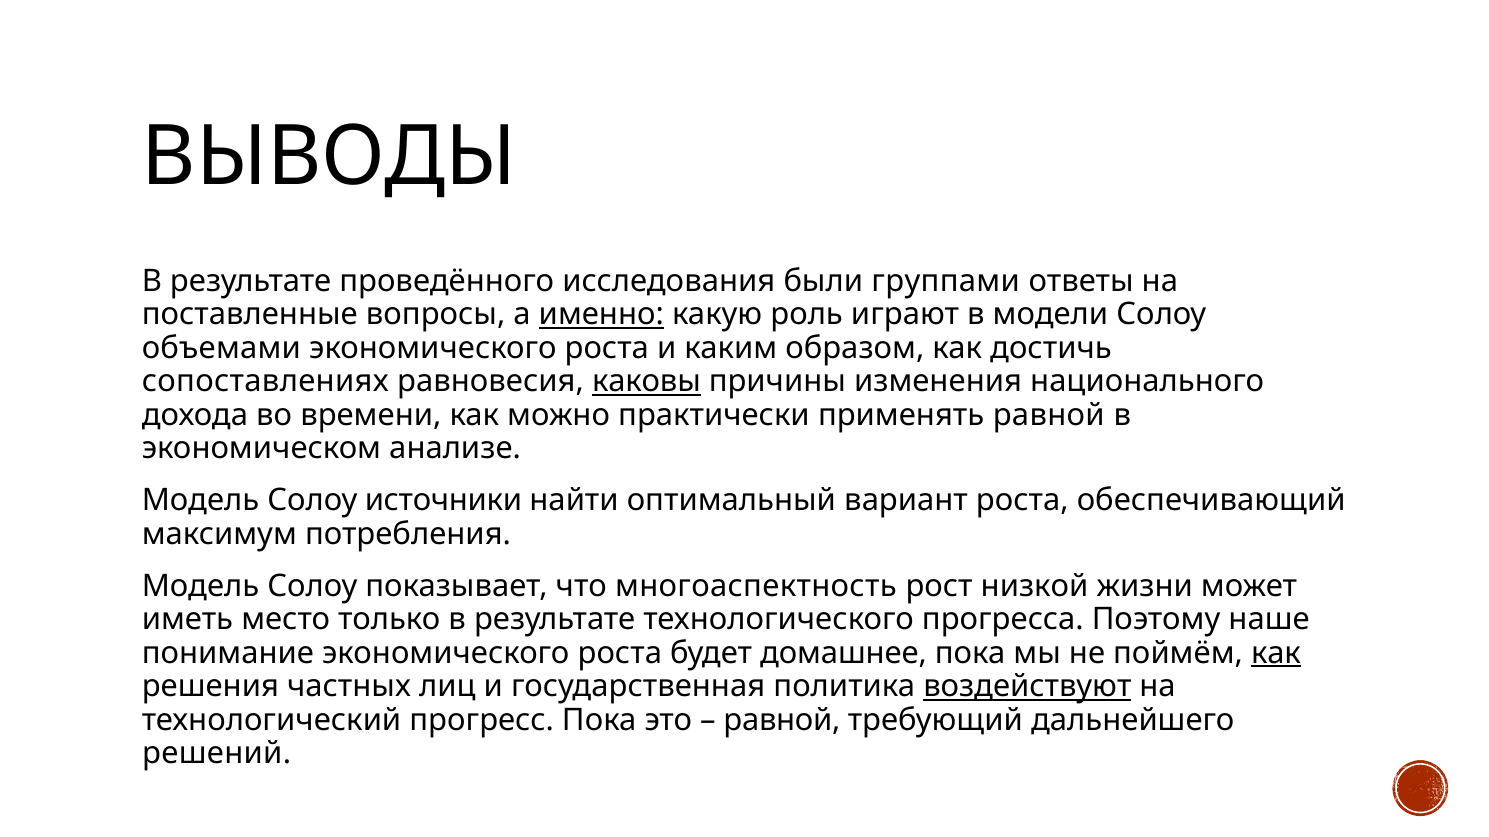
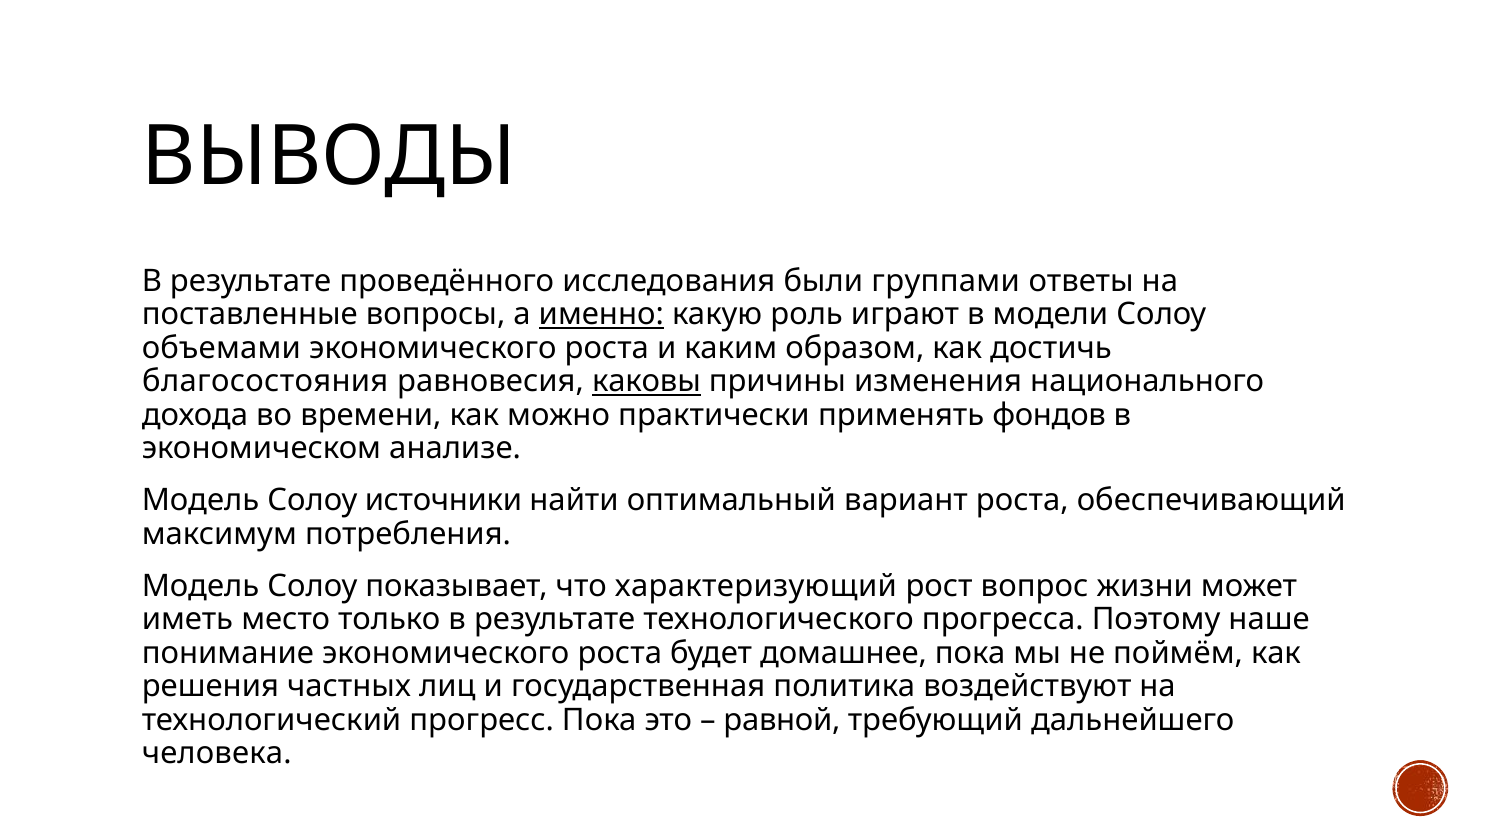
сопоставлениях: сопоставлениях -> благосостояния (265, 382)
применять равной: равной -> фондов (1049, 415)
многоаспектность: многоаспектность -> характеризующий (756, 586)
низкой: низкой -> вопрос (1035, 586)
как underline: present -> none (1276, 653)
воздействуют underline: present -> none (1027, 687)
решений: решений -> человека (217, 754)
